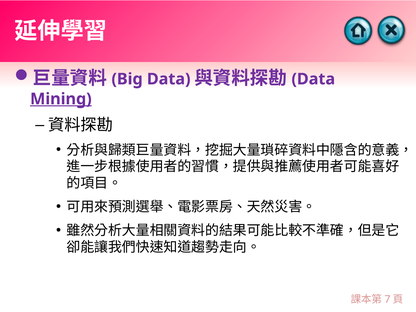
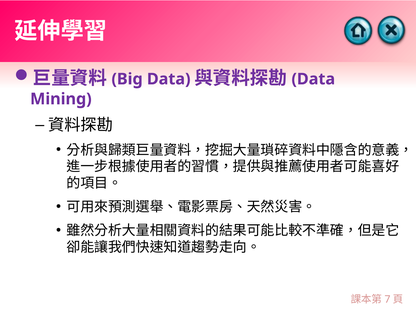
Mining underline: present -> none (61, 99)
